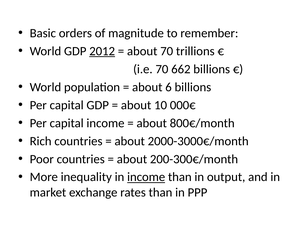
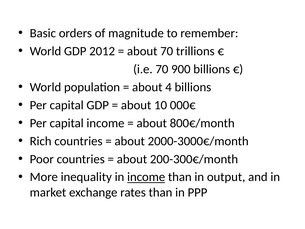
2012 underline: present -> none (102, 51)
662: 662 -> 900 (181, 69)
6: 6 -> 4 (169, 87)
